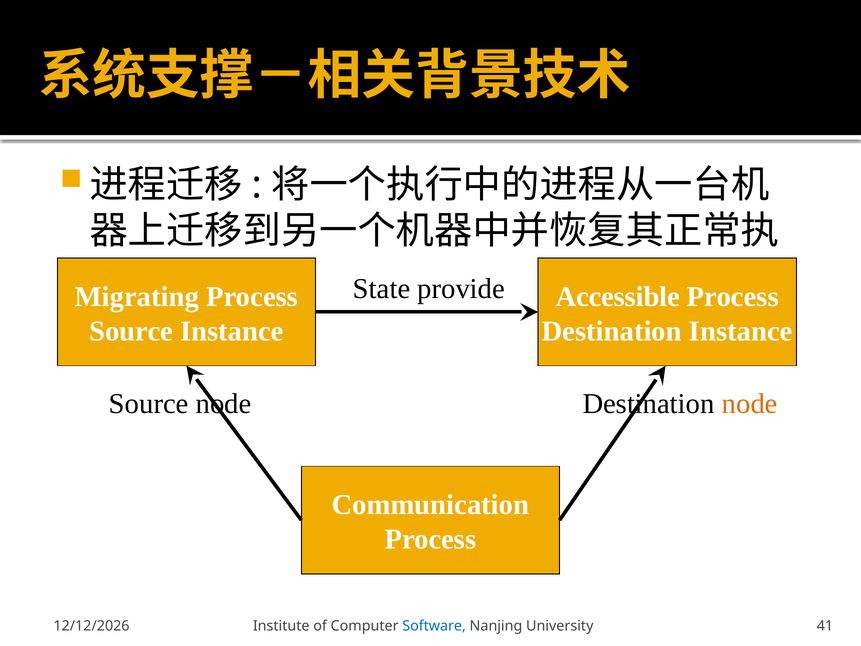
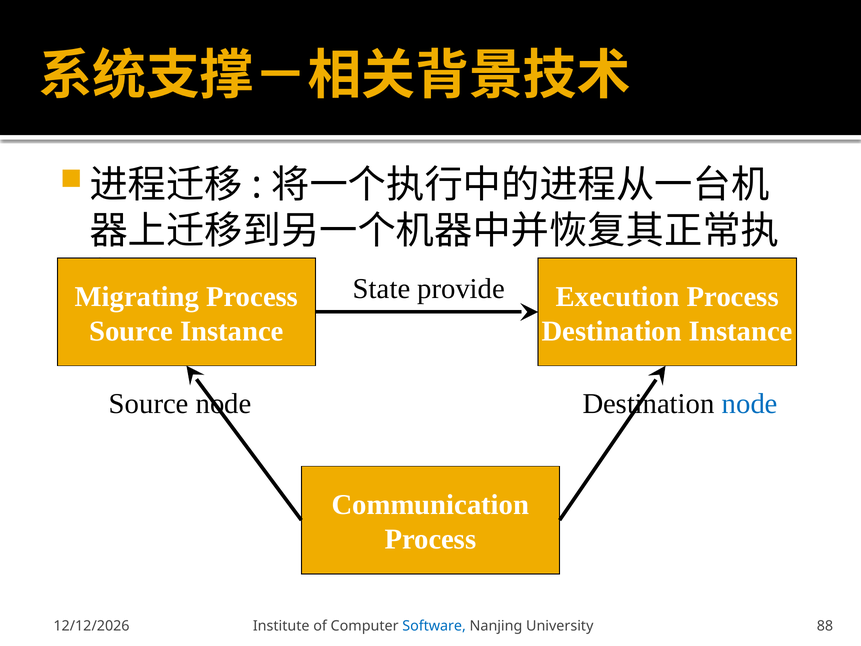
Accessible: Accessible -> Execution (618, 297)
node colour: orange -> blue (750, 403)
41: 41 -> 88 (825, 626)
